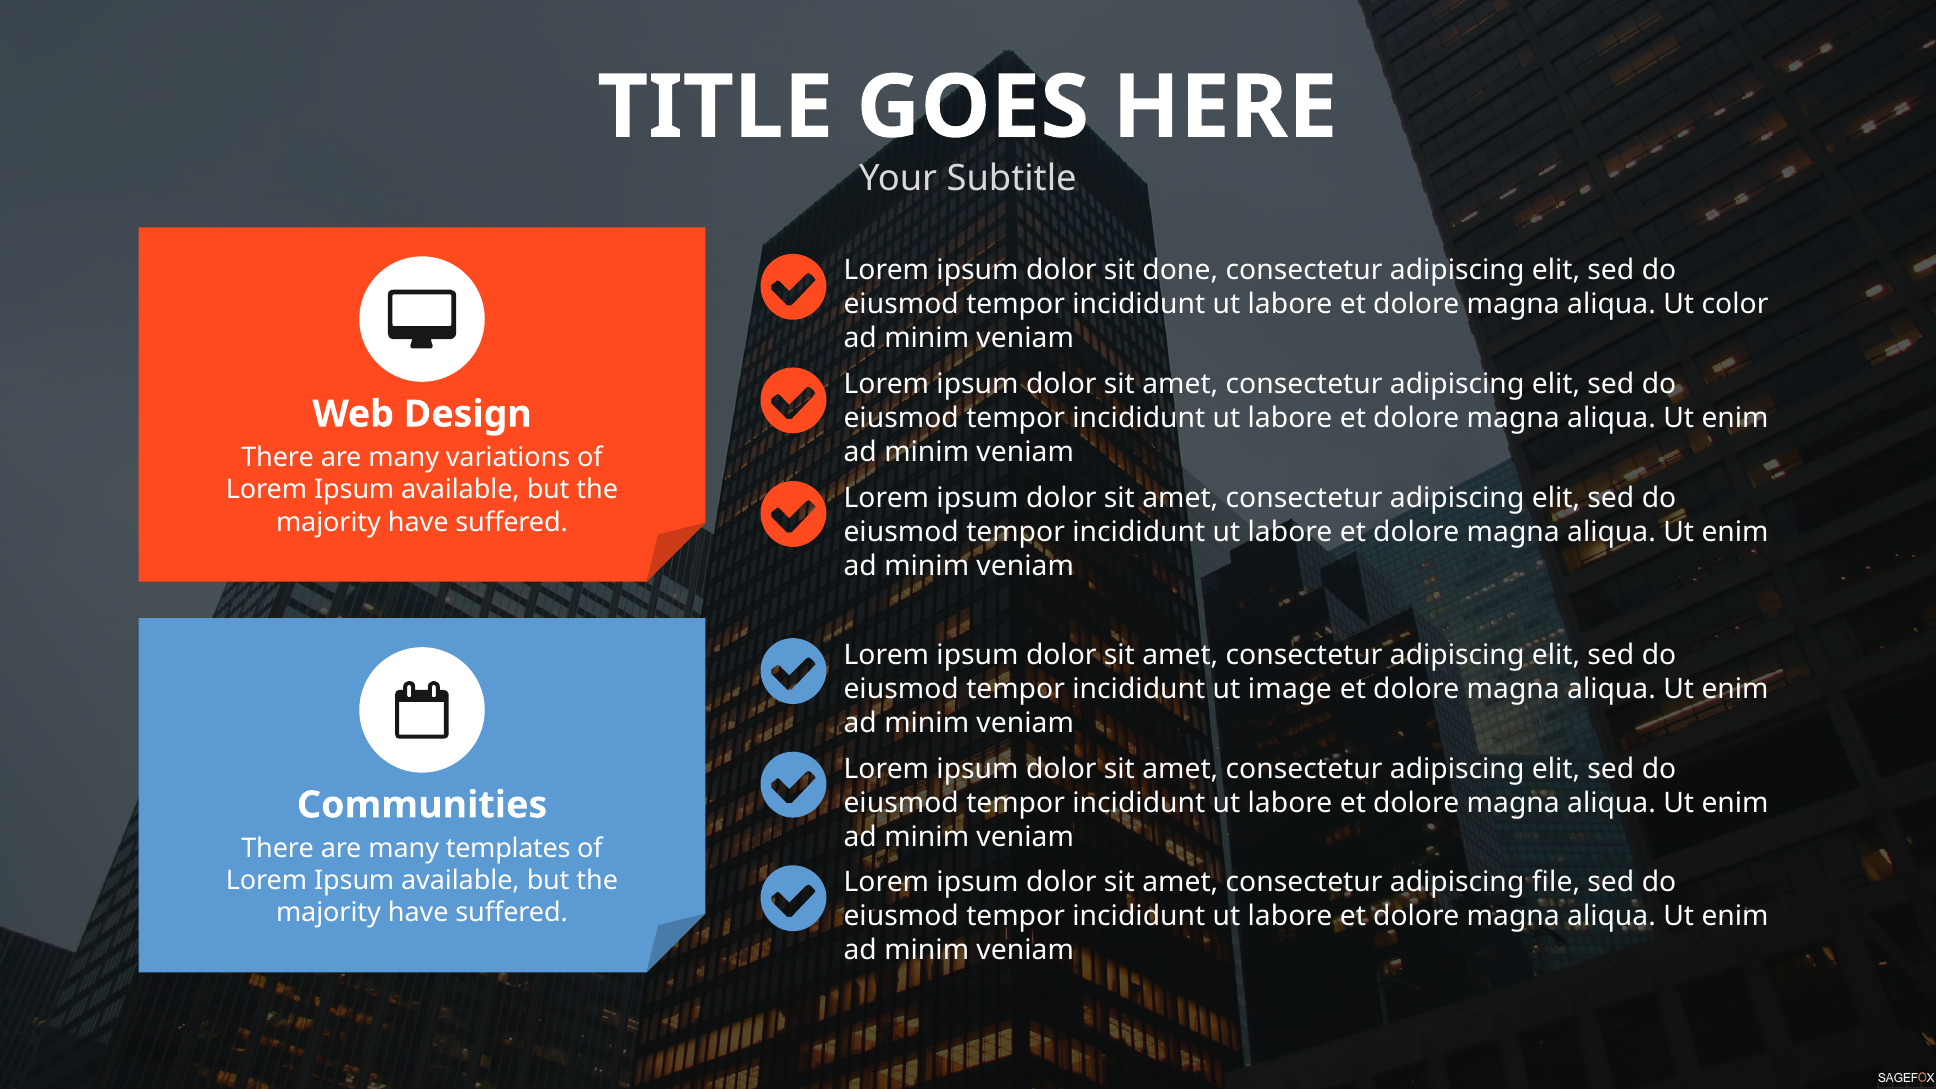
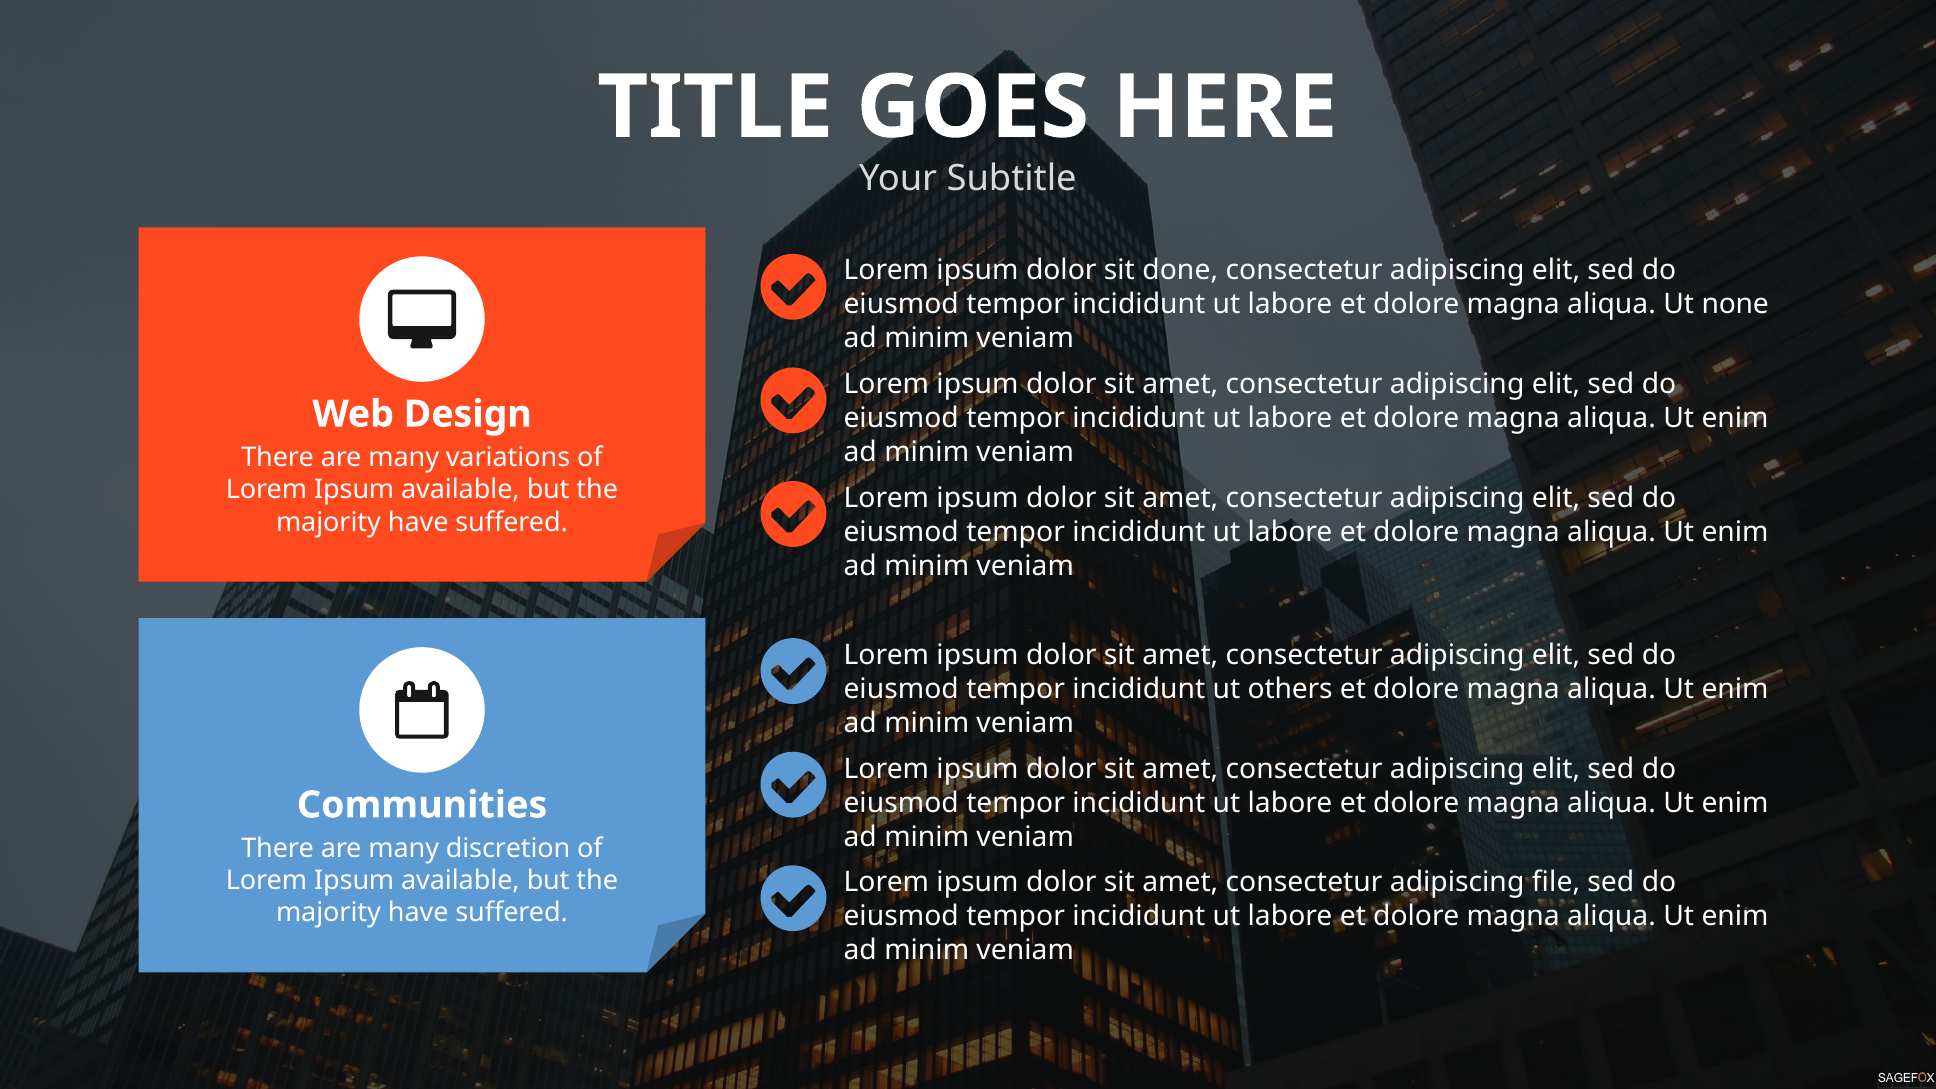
color: color -> none (1735, 305)
image: image -> others (1290, 689)
templates: templates -> discretion (508, 848)
